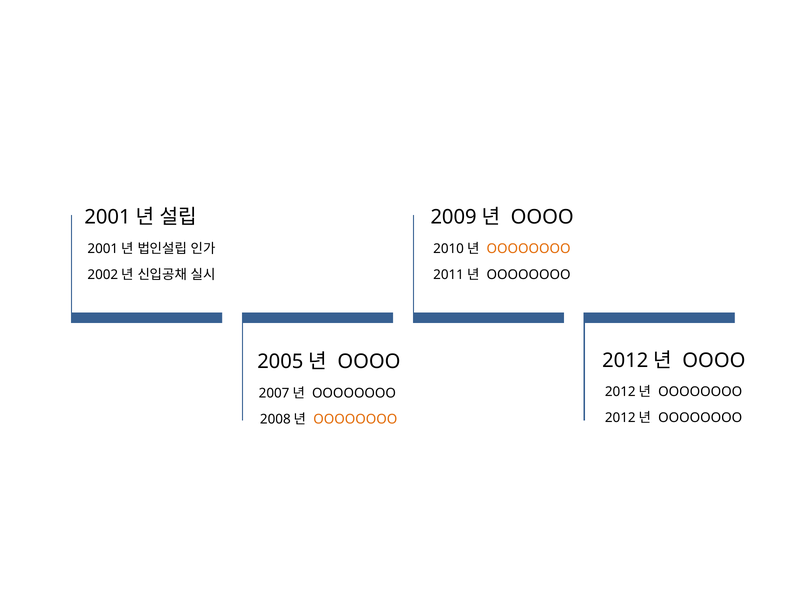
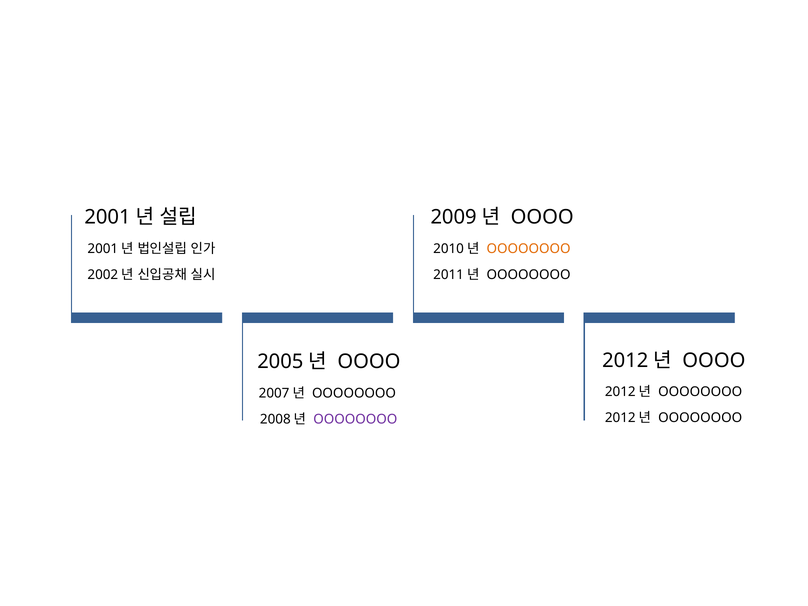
OOOOOOOO colour: orange -> purple (355, 419)
